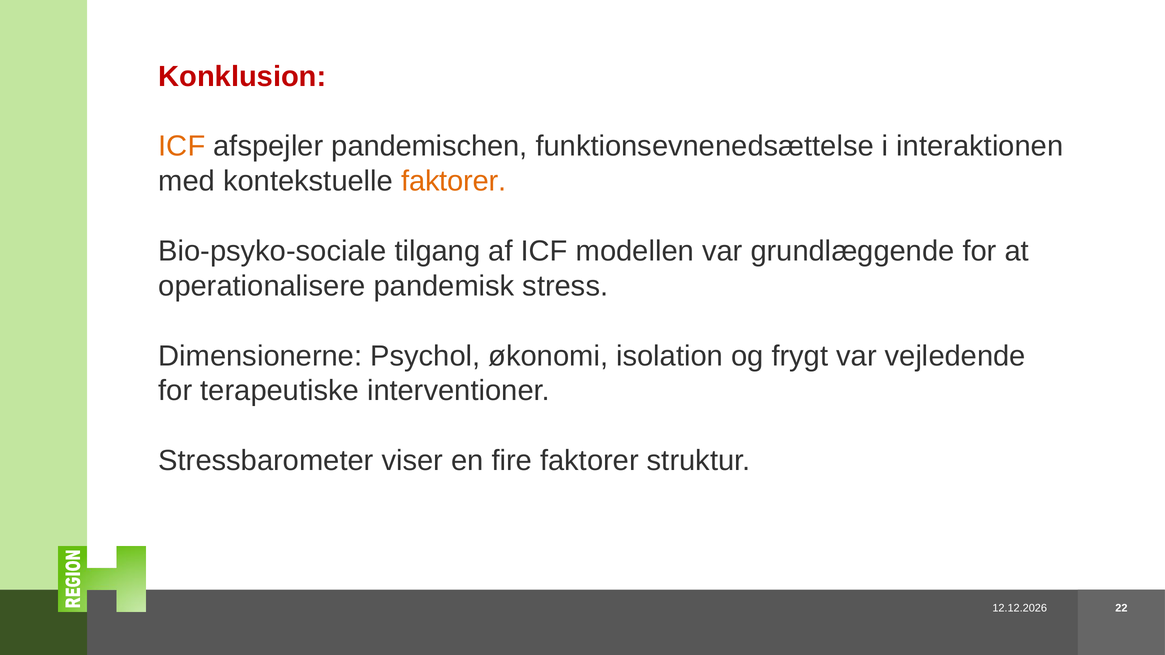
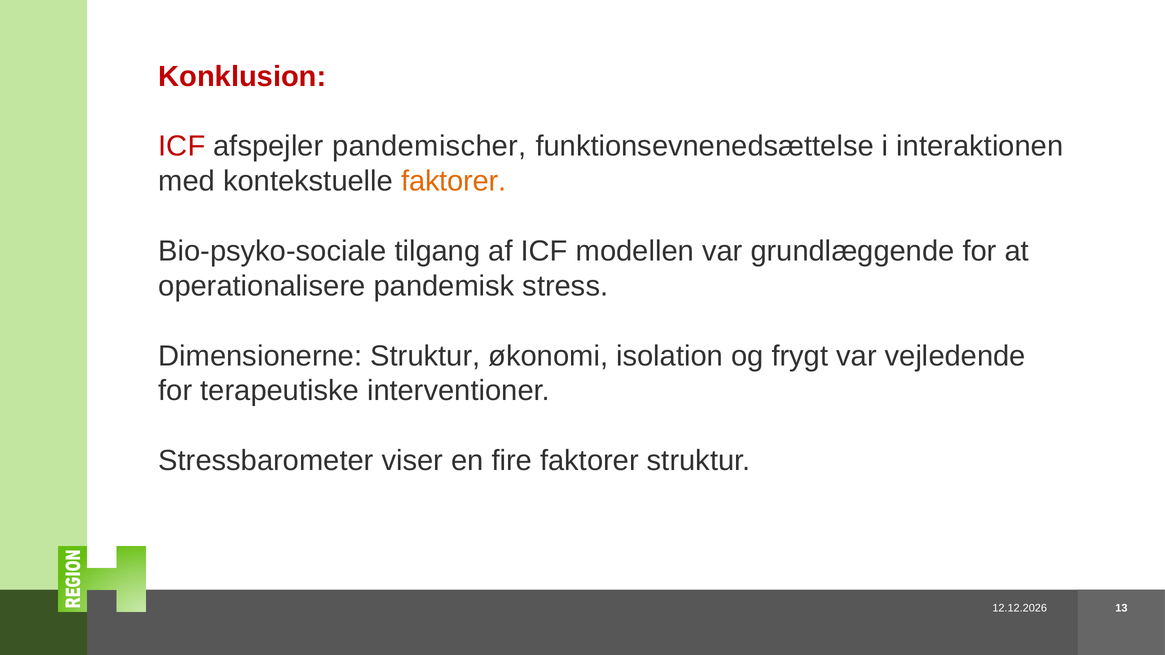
ICF colour: orange -> red (182, 146)
pandemischen: pandemischen -> pandemischer (429, 146)
Dimensionerne Psychol: Psychol -> Struktur (425, 356)
22: 22 -> 13 (1121, 608)
